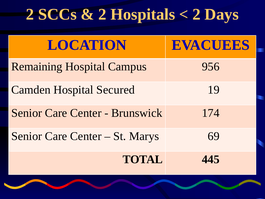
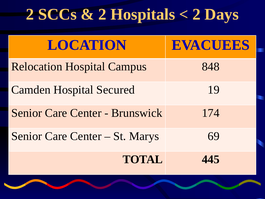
Remaining: Remaining -> Relocation (37, 66)
956: 956 -> 848 (211, 66)
